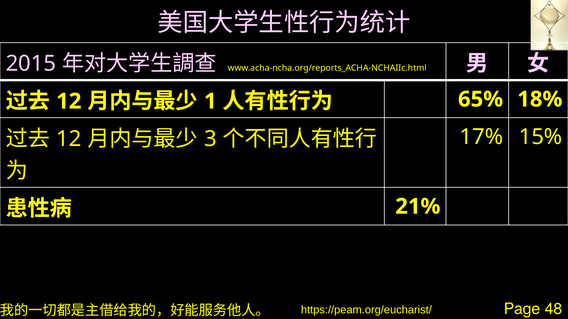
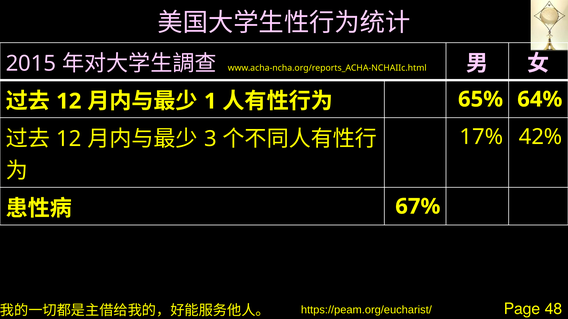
18%: 18% -> 64% (540, 99)
15%: 15% -> 42% (541, 137)
21%: 21% -> 67% (418, 207)
